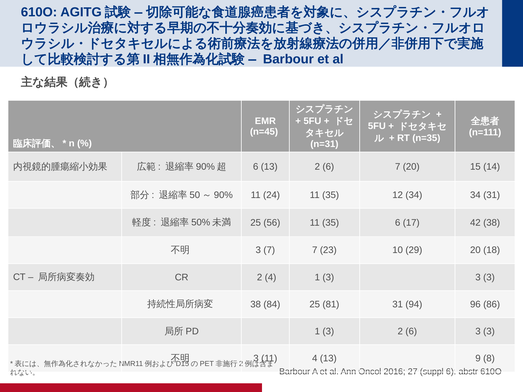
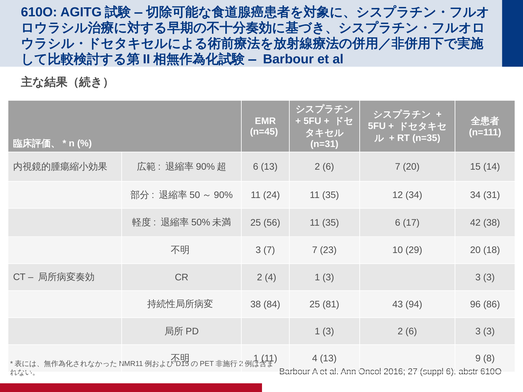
81 31: 31 -> 43 (398, 305)
3: 3 -> 1 (256, 359)
